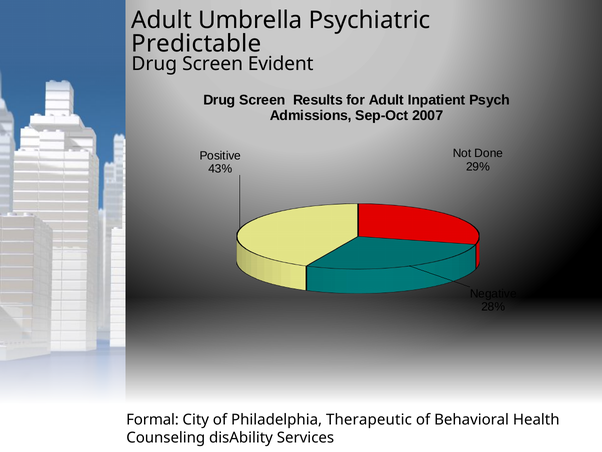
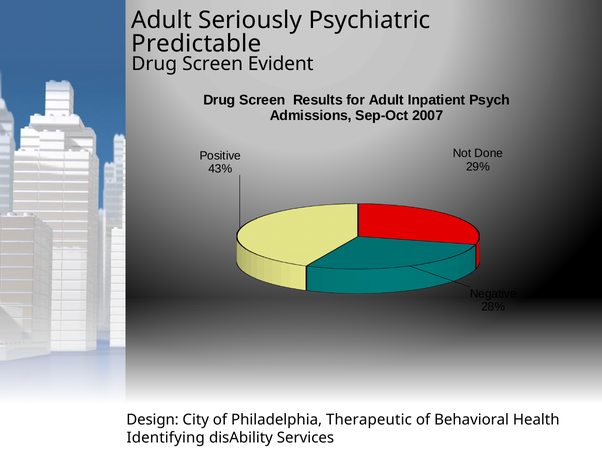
Umbrella: Umbrella -> Seriously (250, 20)
Formal: Formal -> Design (153, 419)
Counseling: Counseling -> Identifying (166, 437)
